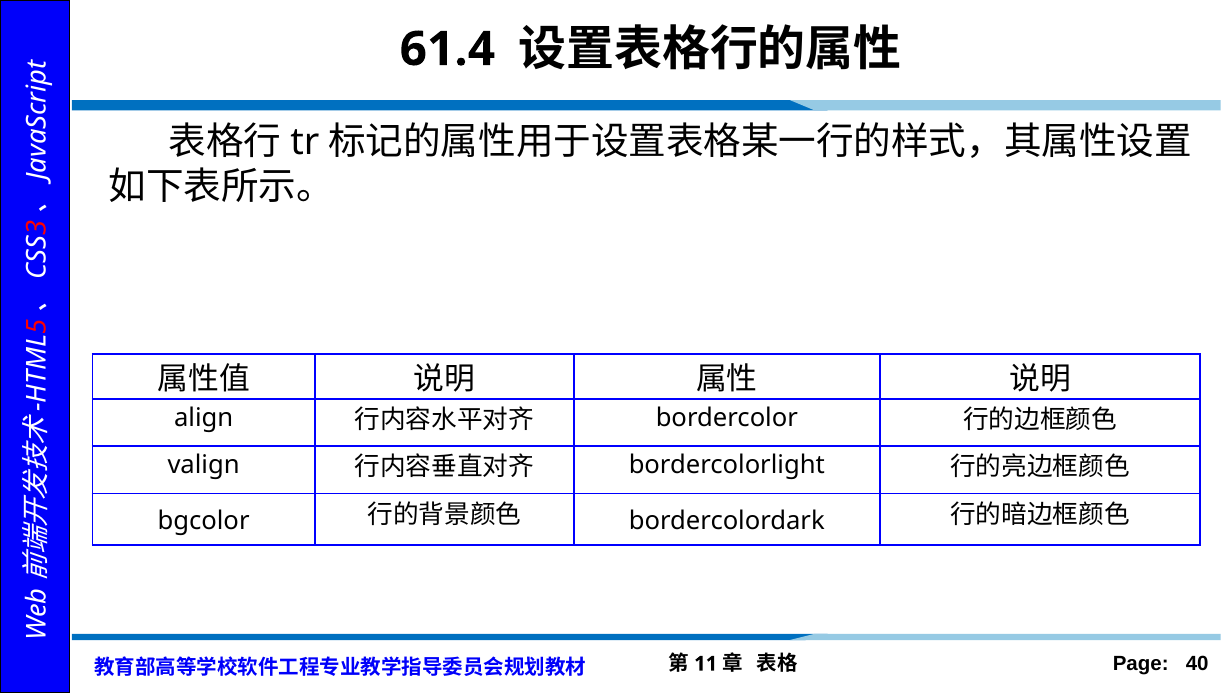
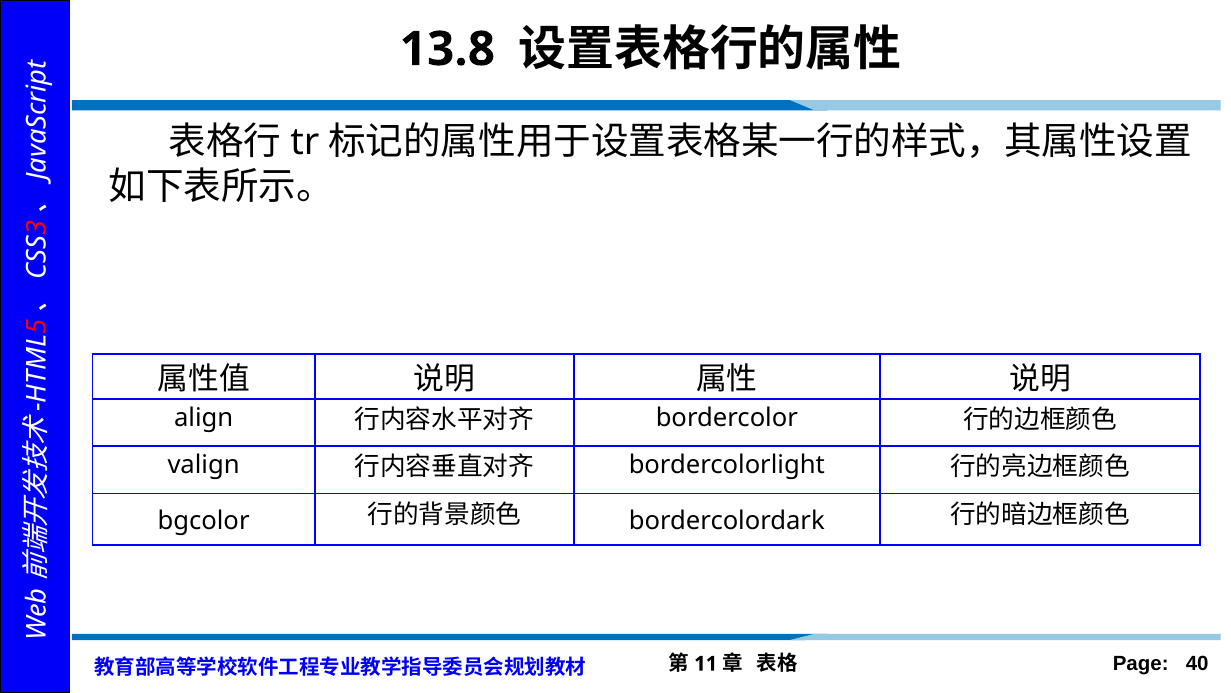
61.4: 61.4 -> 13.8 (447, 49)
